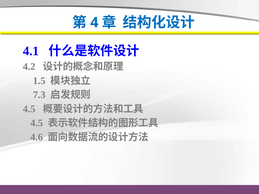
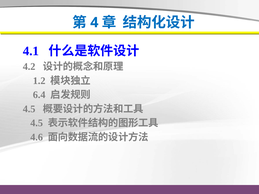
1.5: 1.5 -> 1.2 (39, 81)
7.3: 7.3 -> 6.4 (39, 95)
